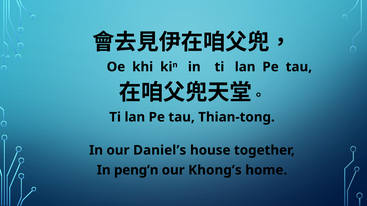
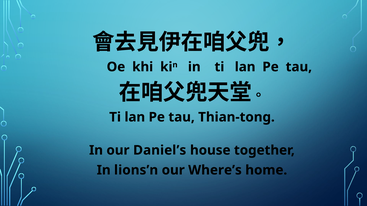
peng’n: peng’n -> lions’n (136, 170)
Khong’s: Khong’s -> Where’s (215, 170)
